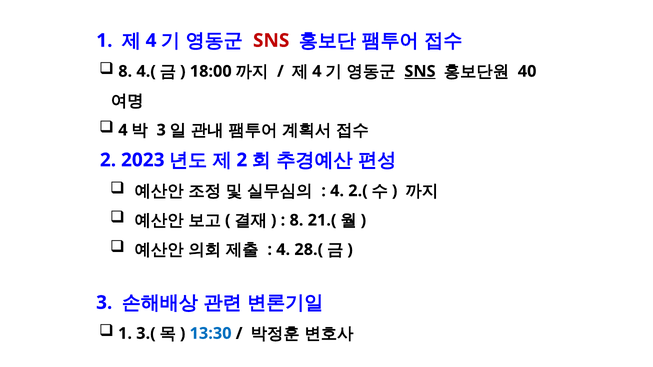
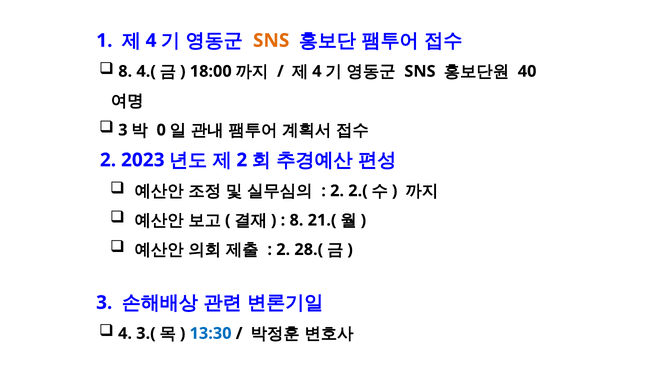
SNS colour: red -> orange (271, 41)
SNS underline: present -> none (420, 71)
4: 4 -> 3 (123, 130)
3: 3 -> 0 (161, 130)
4: 4 -> 2 (337, 191)
4: 4 -> 2 (283, 250)
1: 1 -> 4 (125, 334)
